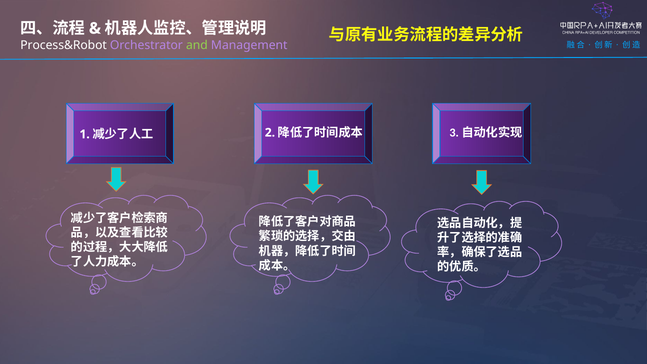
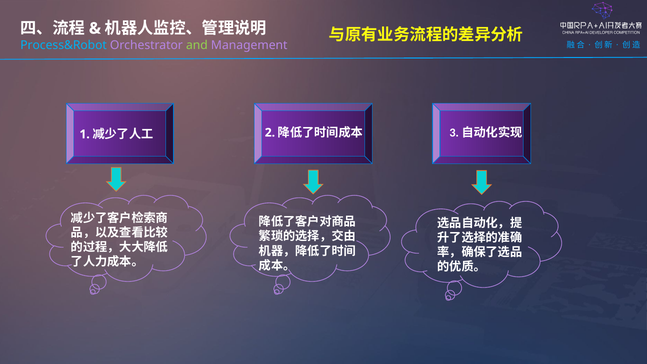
Process&Robot colour: white -> light blue (64, 45)
